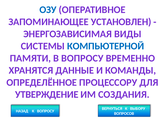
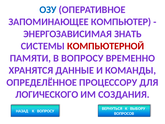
УСТАНОВЛЕН: УСТАНОВЛЕН -> КОМПЬЮТЕР (121, 22)
ВИДЫ: ВИДЫ -> ЗНАТЬ (128, 34)
КОМПЬЮТЕРНОЙ colour: blue -> red (106, 46)
УТВЕРЖДЕНИЕ: УТВЕРЖДЕНИЕ -> ЛОГИЧЕСКОГО (47, 94)
